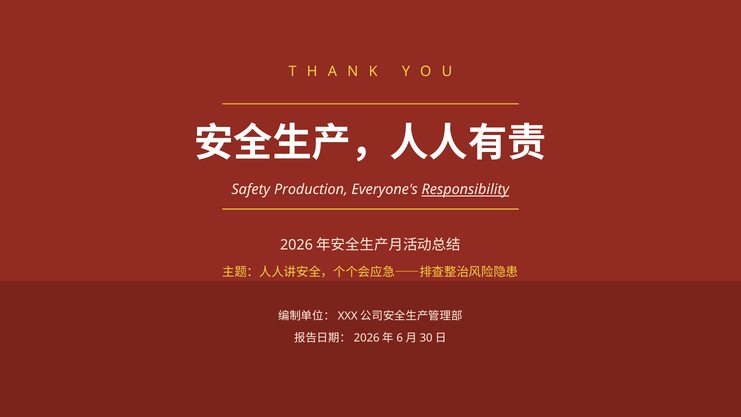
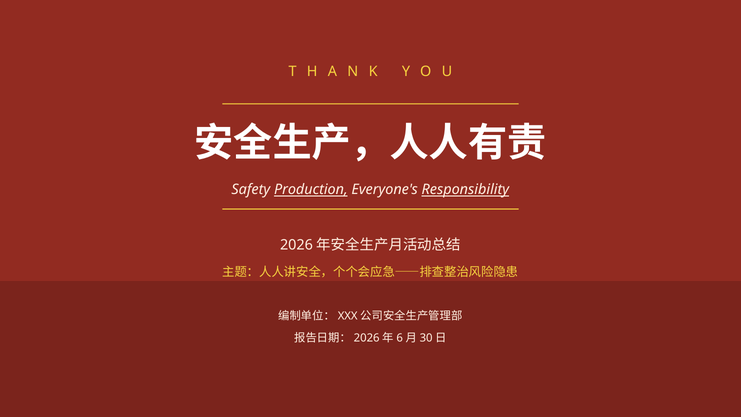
Production underline: none -> present (311, 190)
